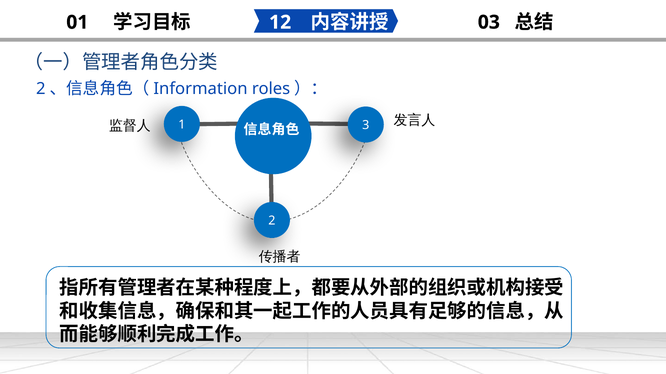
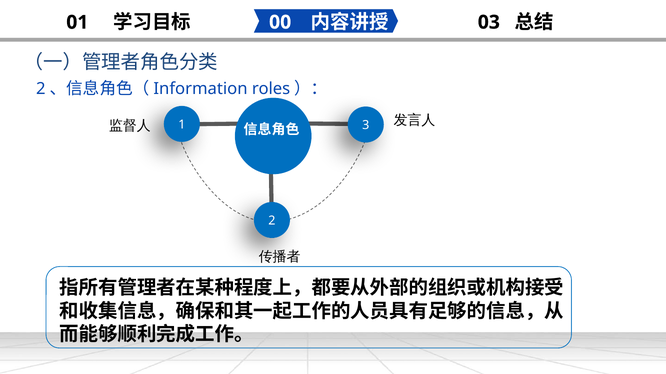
12: 12 -> 00 (280, 22)
